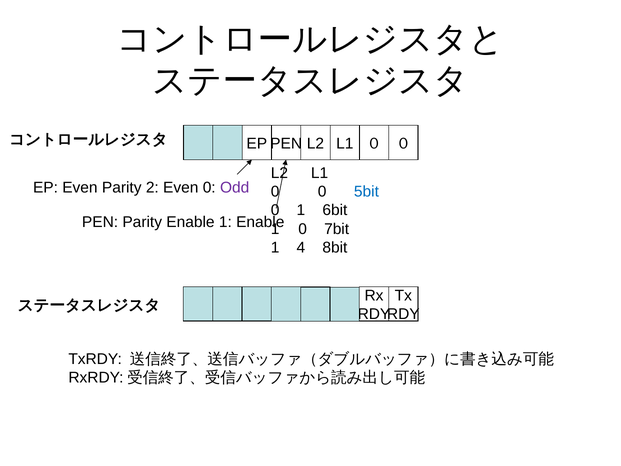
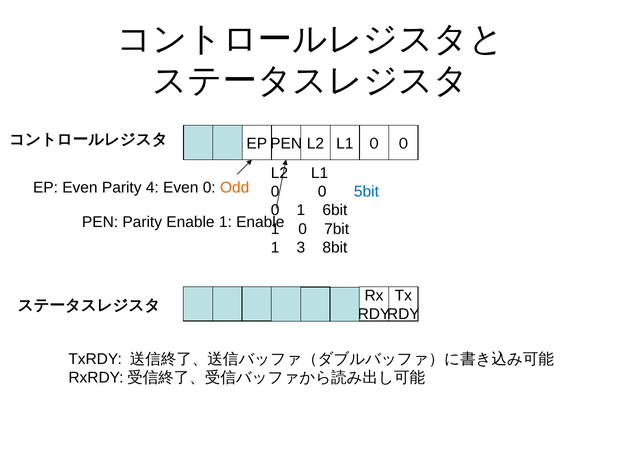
2: 2 -> 4 (152, 188)
Odd colour: purple -> orange (235, 188)
4: 4 -> 3 (301, 248)
